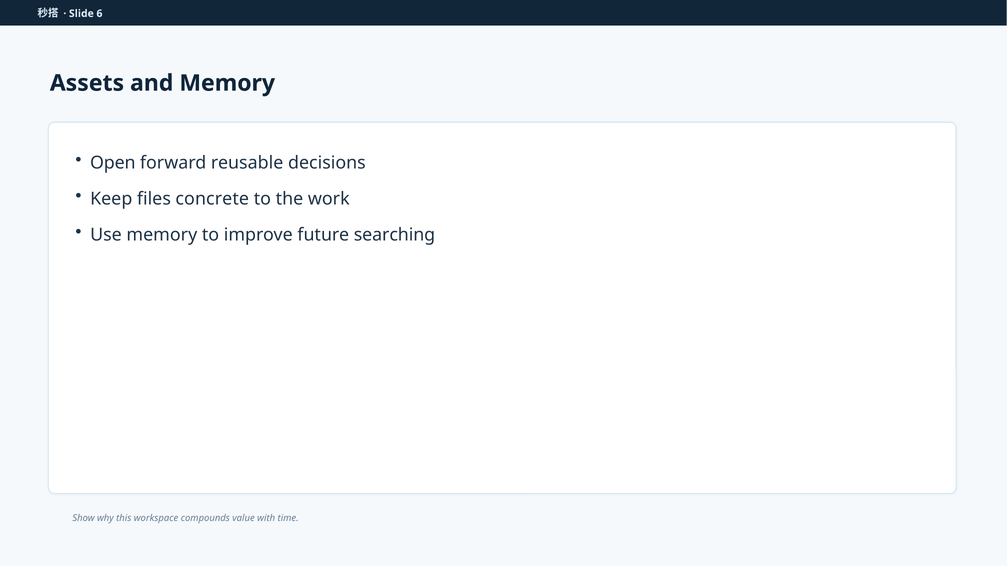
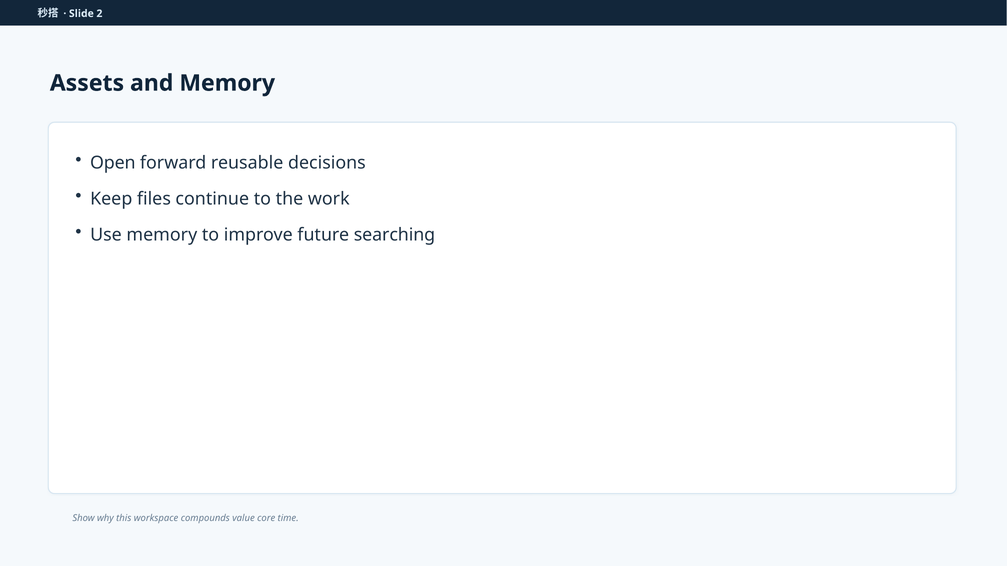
6: 6 -> 2 (99, 14)
concrete: concrete -> continue (212, 199)
with: with -> core (266, 519)
